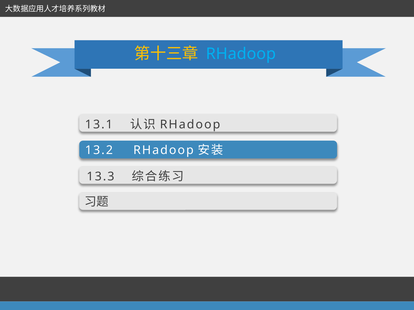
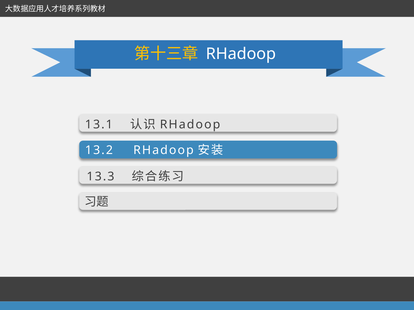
RHadoop colour: light blue -> white (241, 54)
